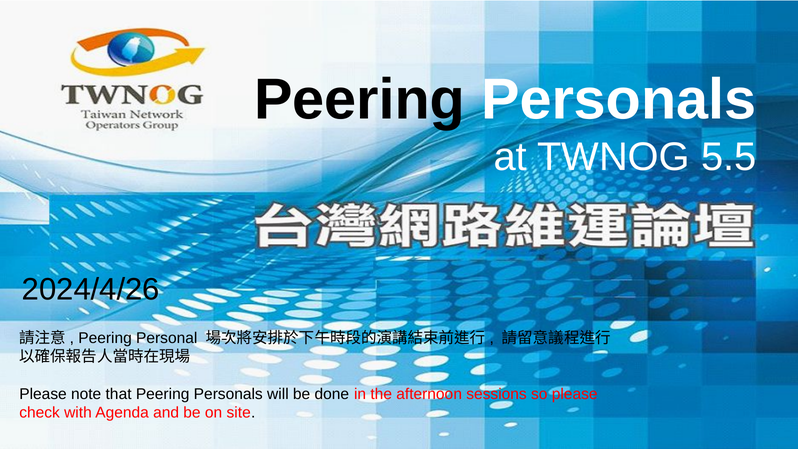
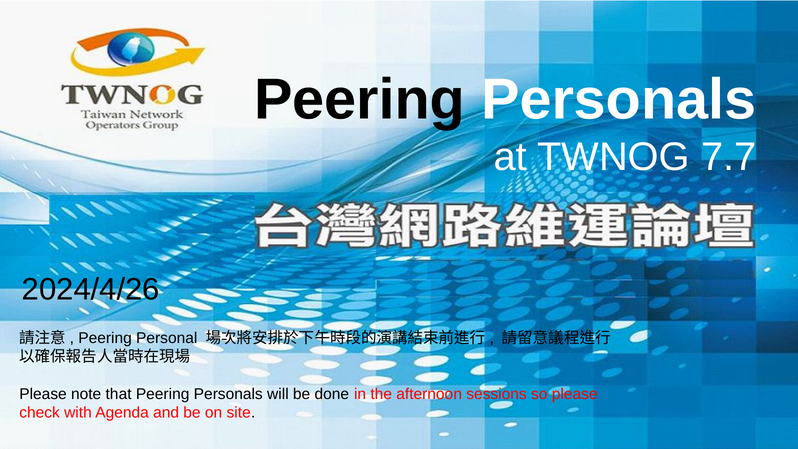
5.5: 5.5 -> 7.7 (729, 157)
